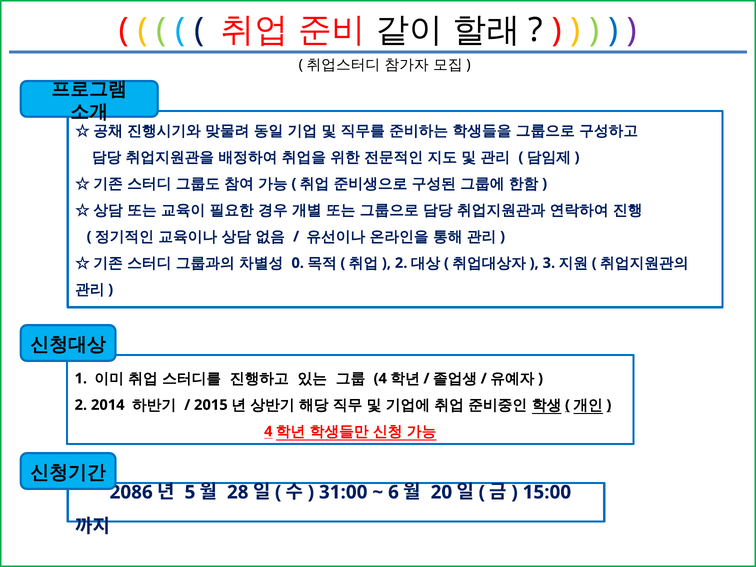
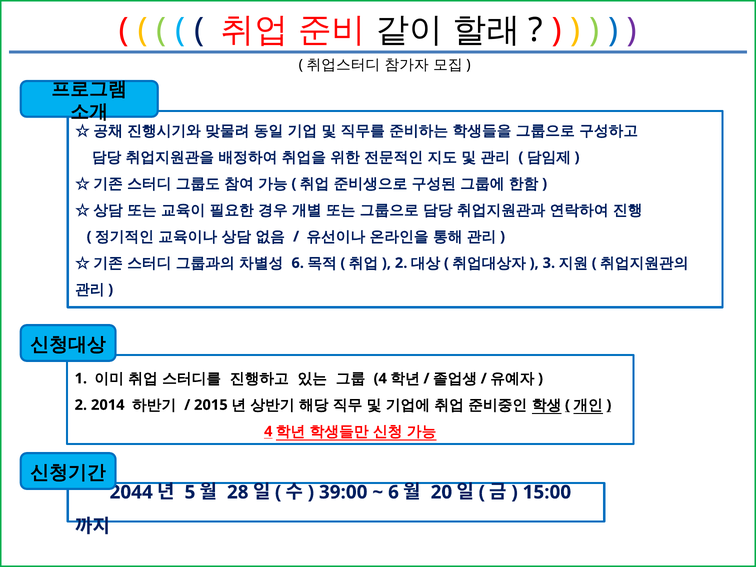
0: 0 -> 6 (298, 263)
2086: 2086 -> 2044 (131, 492)
31:00: 31:00 -> 39:00 (343, 492)
